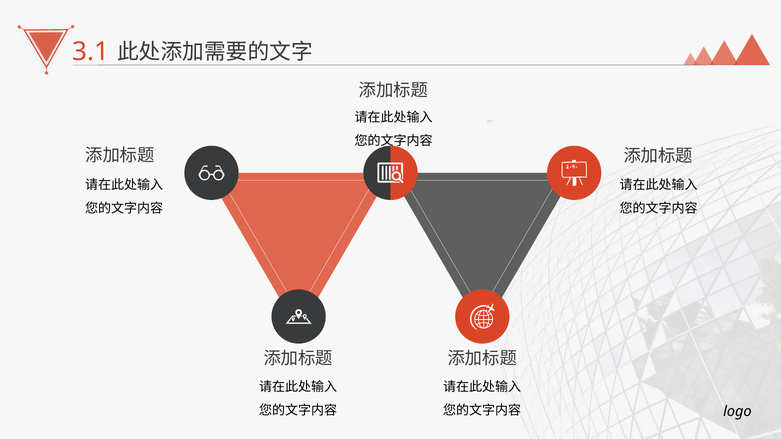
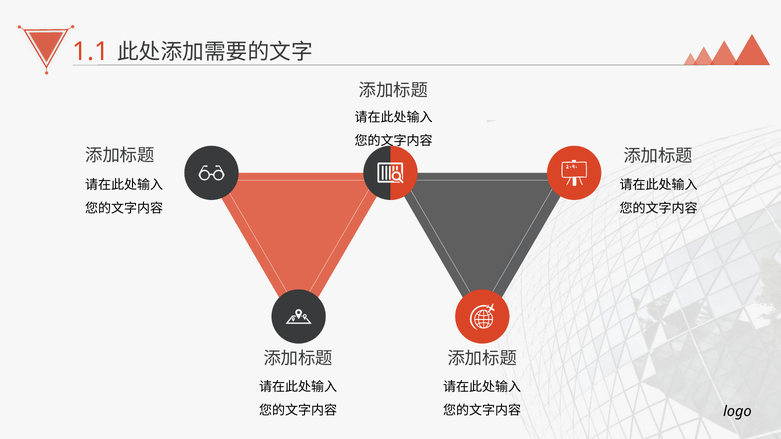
3.1: 3.1 -> 1.1 (91, 52)
